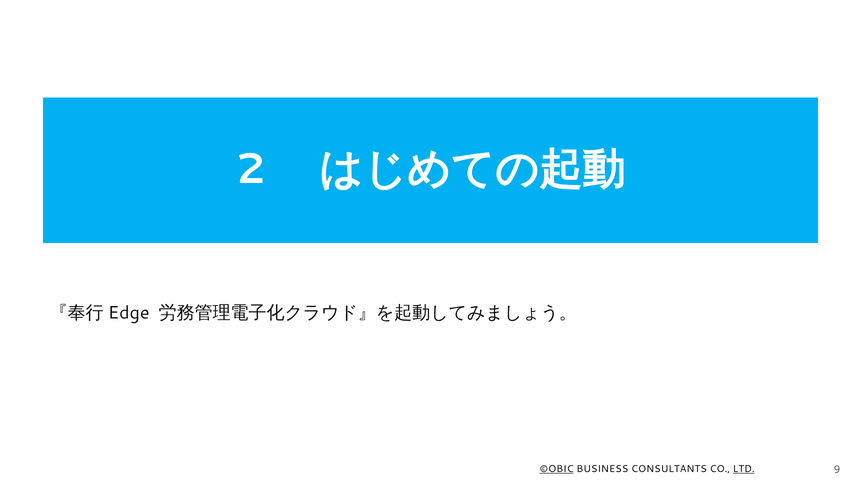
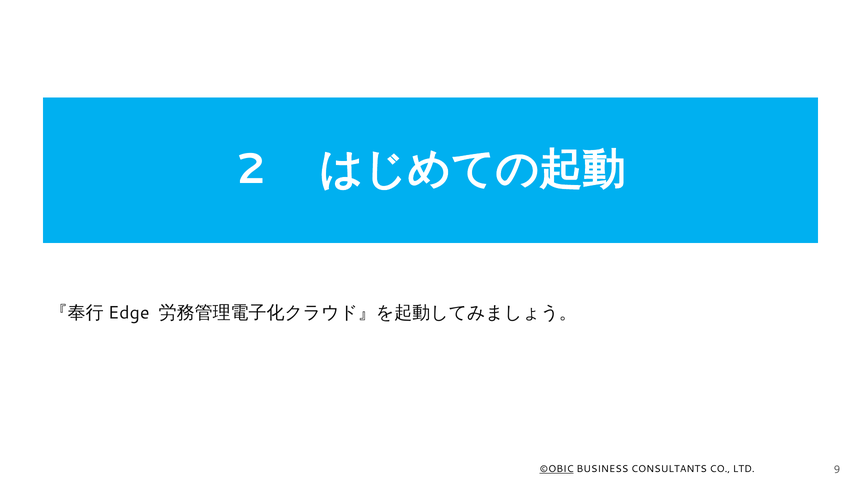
LTD underline: present -> none (744, 468)
